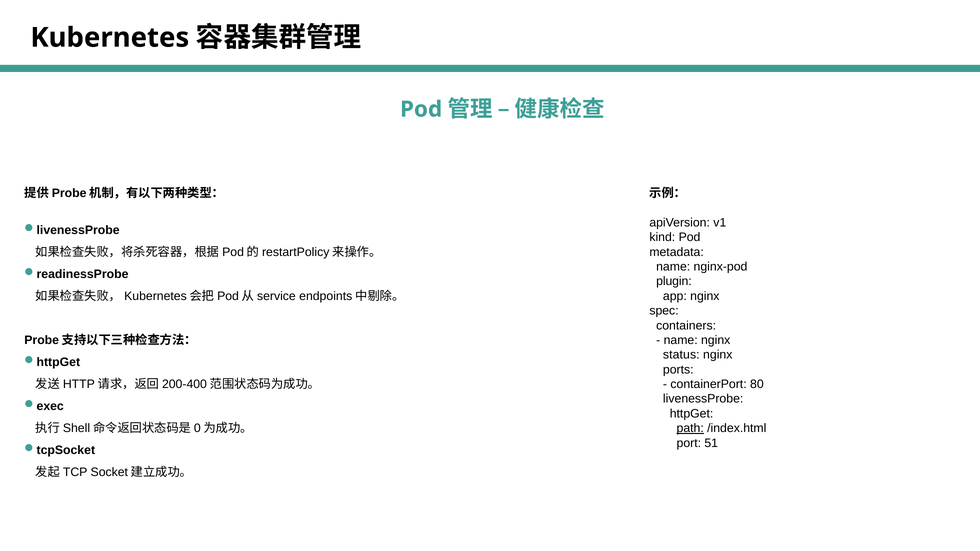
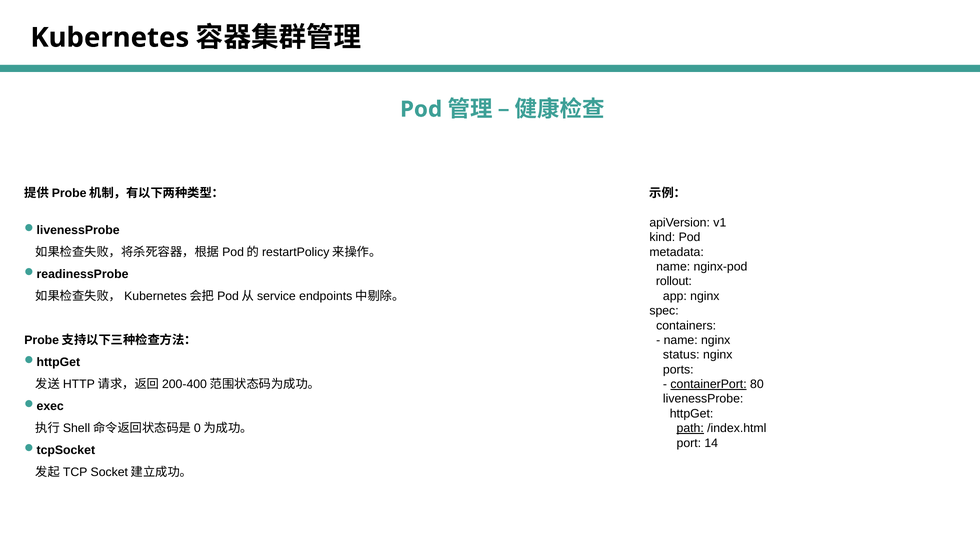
plugin: plugin -> rollout (674, 282)
containerPort underline: none -> present (709, 384)
51: 51 -> 14 (711, 443)
